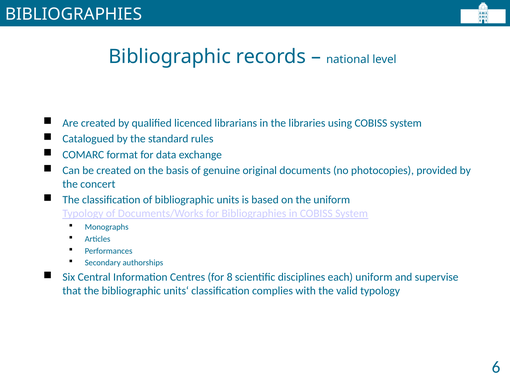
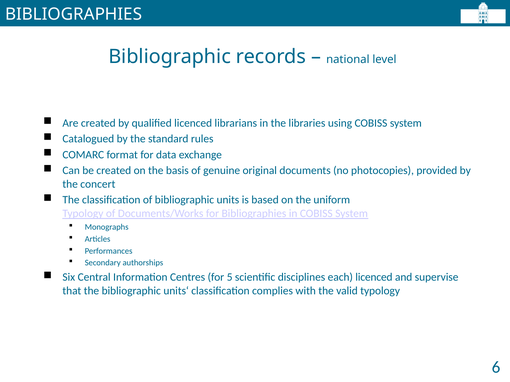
8: 8 -> 5 (230, 278)
each uniform: uniform -> licenced (374, 278)
